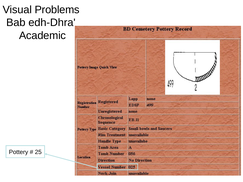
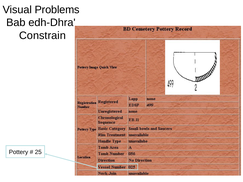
Academic: Academic -> Constrain (42, 36)
